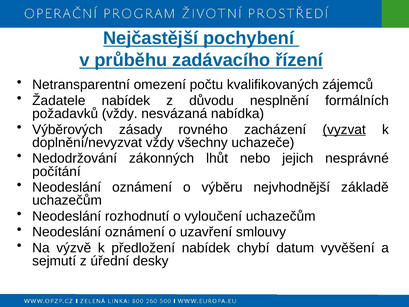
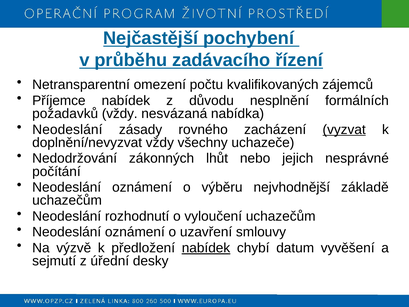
Žadatele: Žadatele -> Příjemce (59, 101)
Výběrových: Výběrových -> Neodeslání (67, 129)
nabídek underline: none -> present (206, 248)
